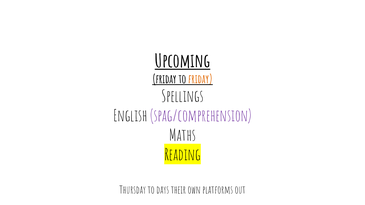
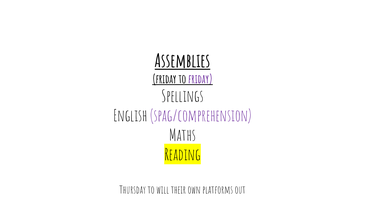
Upcoming: Upcoming -> Assemblies (183, 61)
friday colour: orange -> purple (200, 79)
days: days -> will (163, 190)
